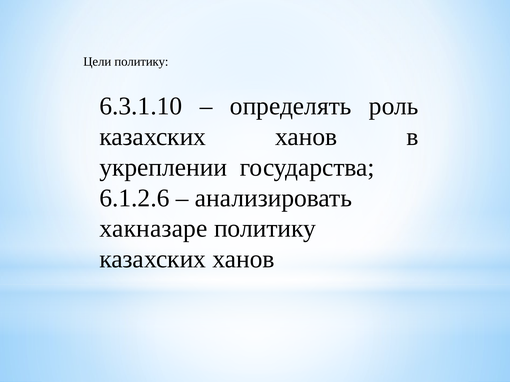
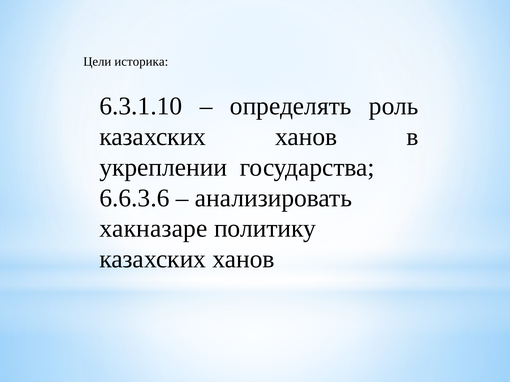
Цели политику: политику -> историка (141, 62)
6.1.2.6: 6.1.2.6 -> 6.6.3.6 (134, 198)
